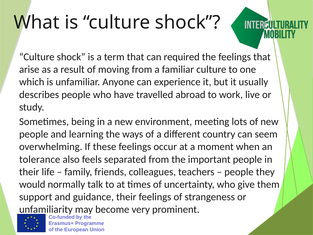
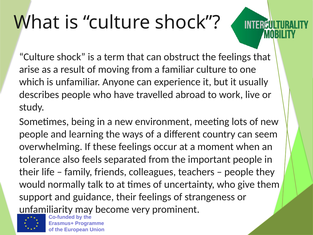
required: required -> obstruct (182, 57)
